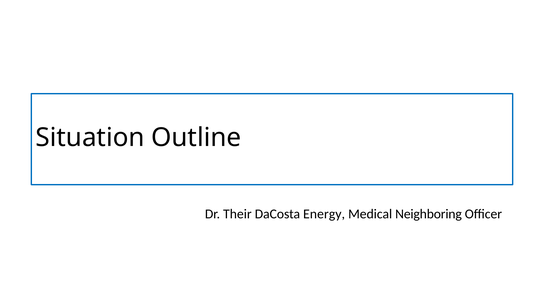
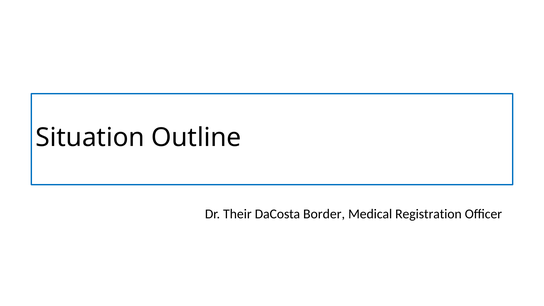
Energy: Energy -> Border (324, 214)
Neighboring: Neighboring -> Registration (428, 214)
